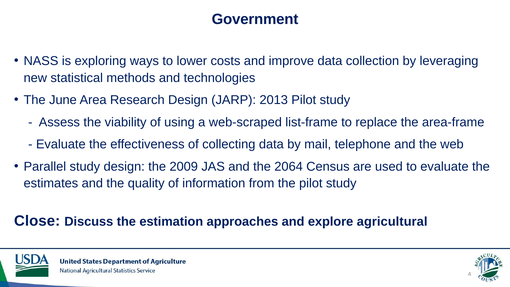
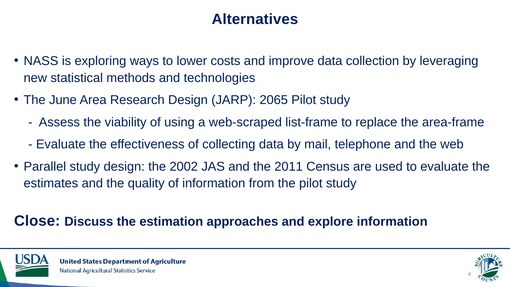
Government: Government -> Alternatives (255, 19)
2013: 2013 -> 2065 (274, 100)
2009: 2009 -> 2002 (184, 166)
2064: 2064 -> 2011 (289, 166)
explore agricultural: agricultural -> information (392, 221)
